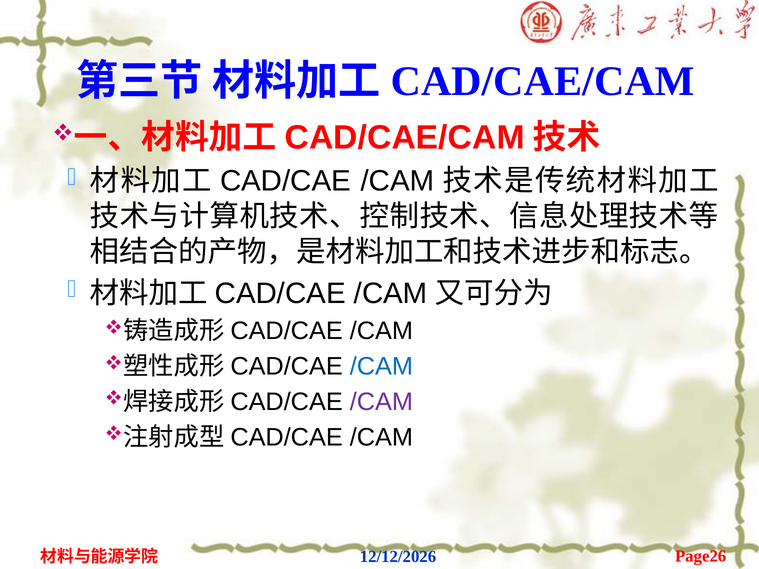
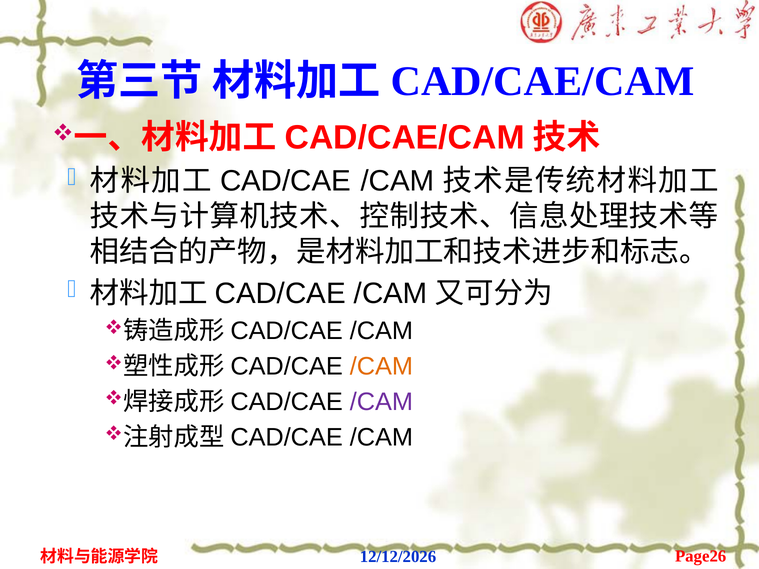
/CAM colour: blue -> orange (381, 367)
